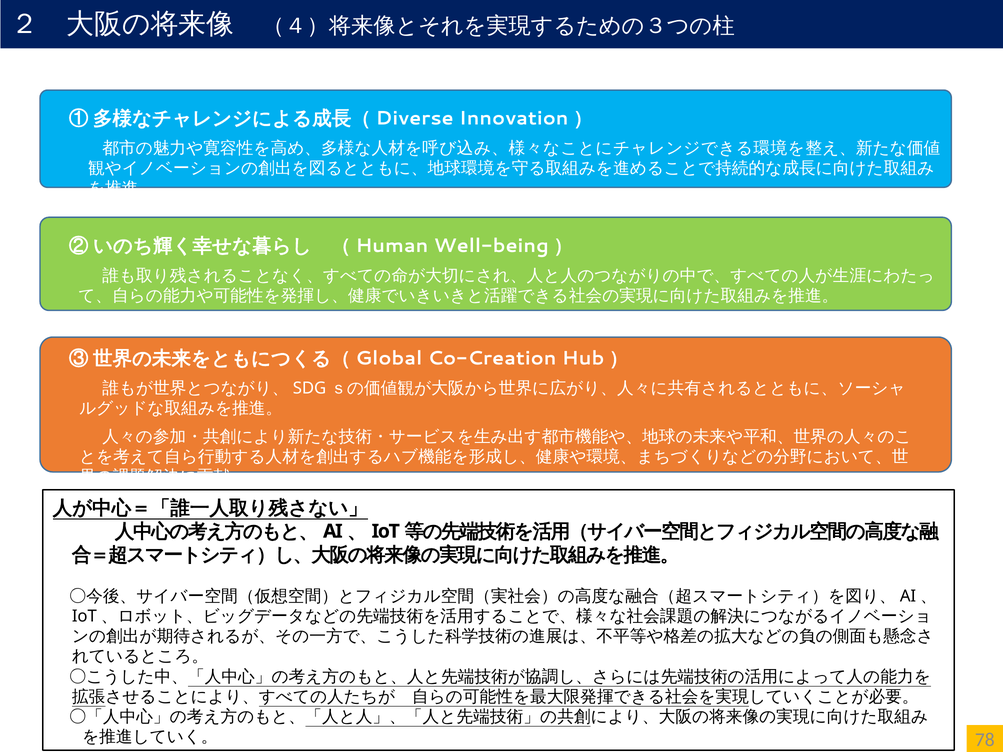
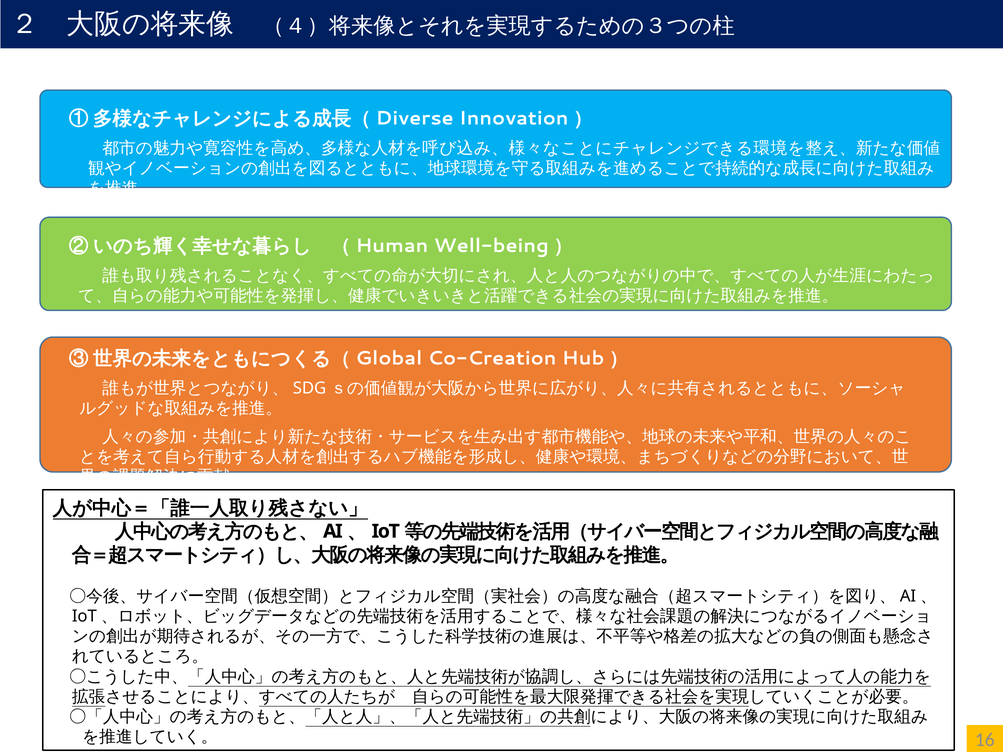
78: 78 -> 16 (985, 740)
